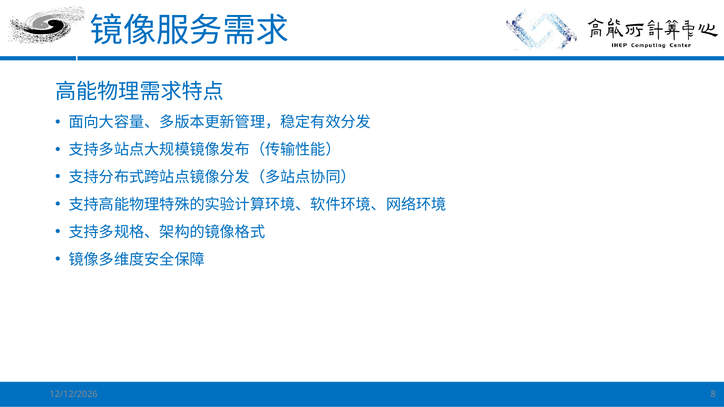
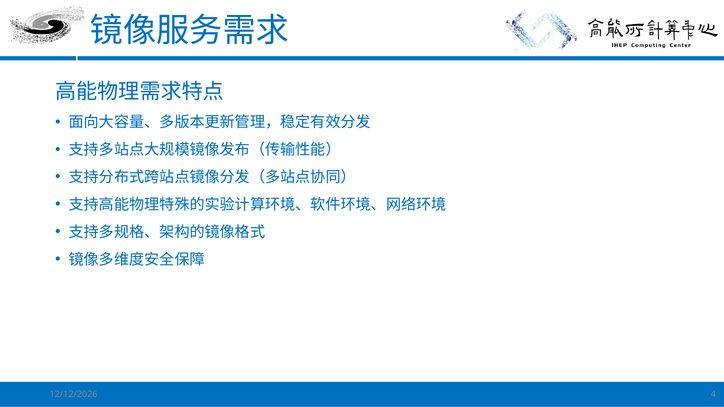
8: 8 -> 4 (713, 394)
